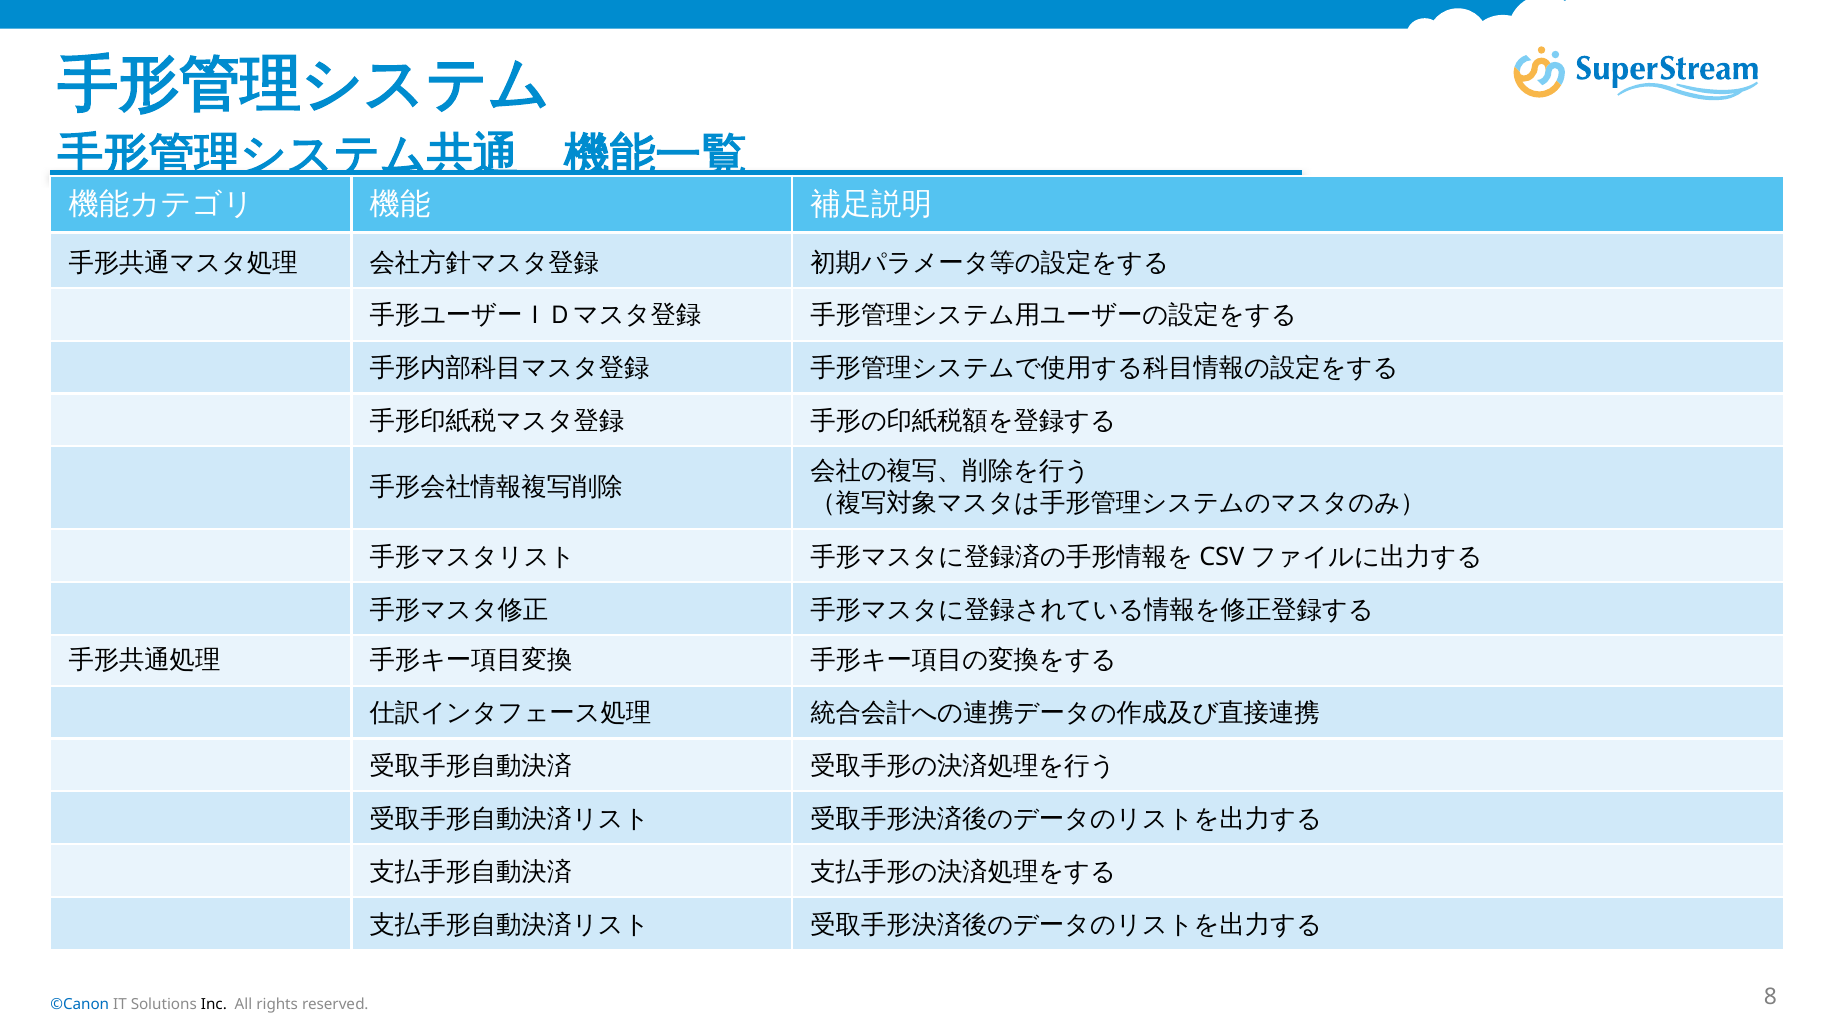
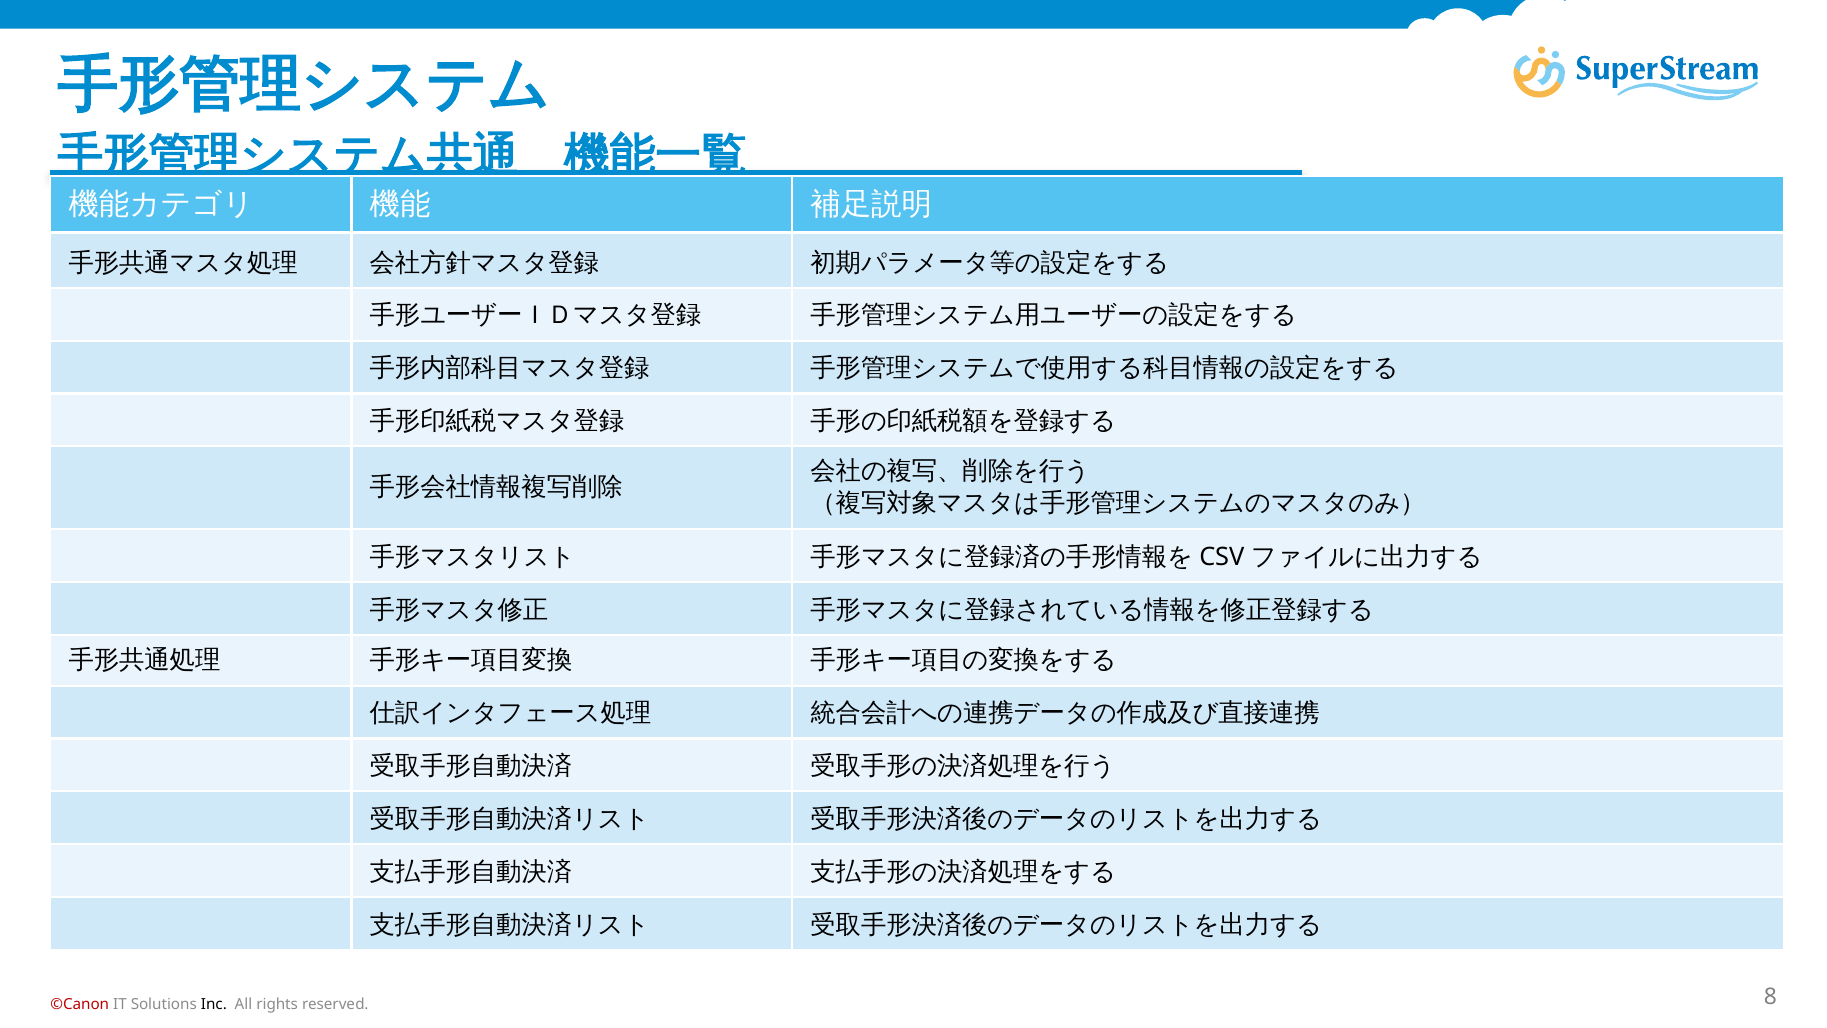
©Canon colour: blue -> red (80, 1004)
